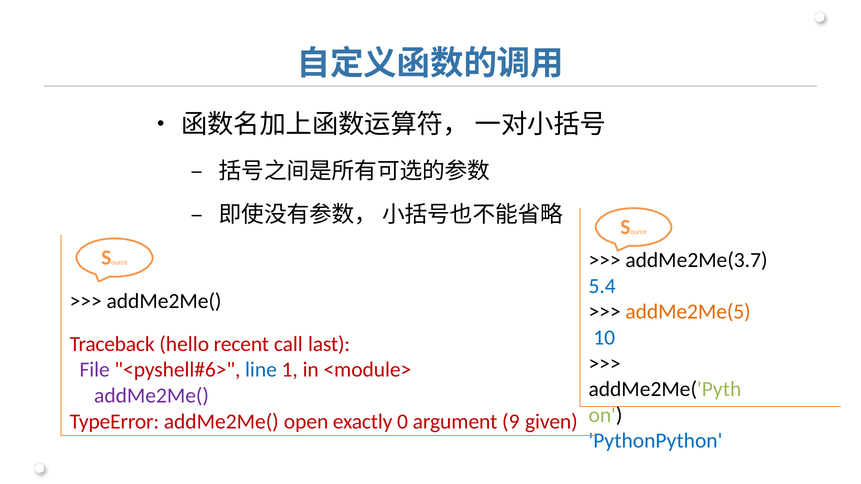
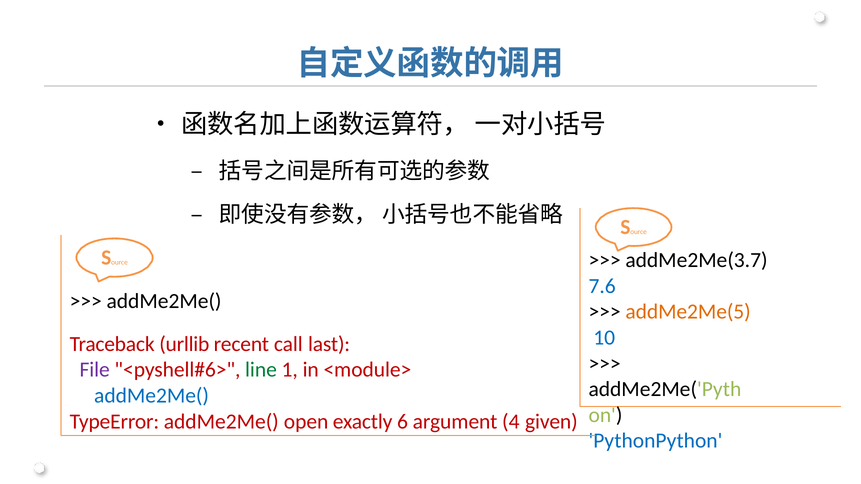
5.4: 5.4 -> 7.6 (602, 286)
hello: hello -> urllib (184, 344)
line colour: blue -> green (261, 370)
addMe2Me( colour: purple -> blue (152, 396)
0: 0 -> 6 (403, 422)
9: 9 -> 4 (511, 422)
